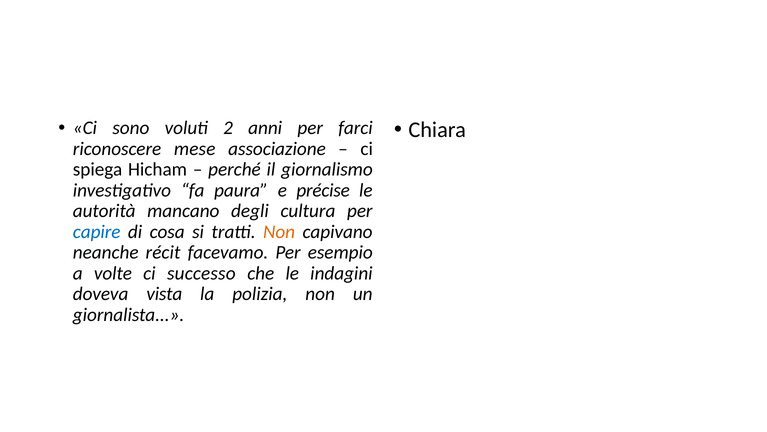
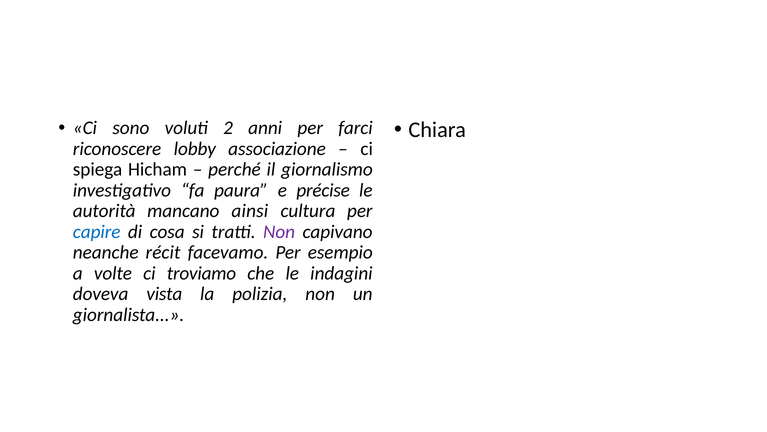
mese: mese -> lobby (195, 149)
degli: degli -> ainsi (250, 211)
Non colour: orange -> purple (279, 231)
successo: successo -> troviamo (202, 273)
